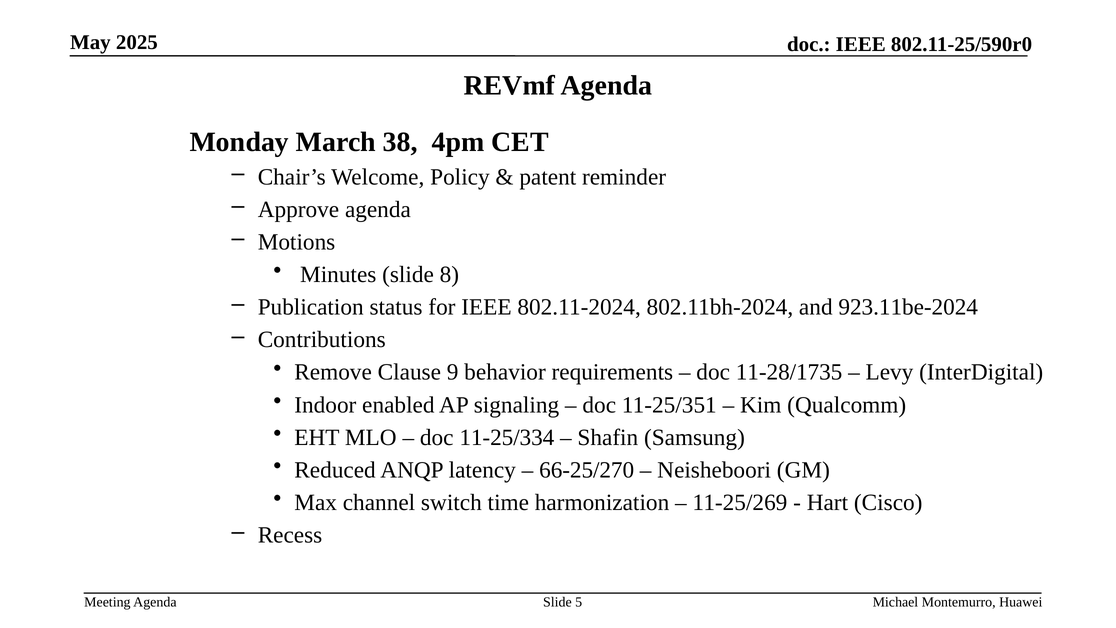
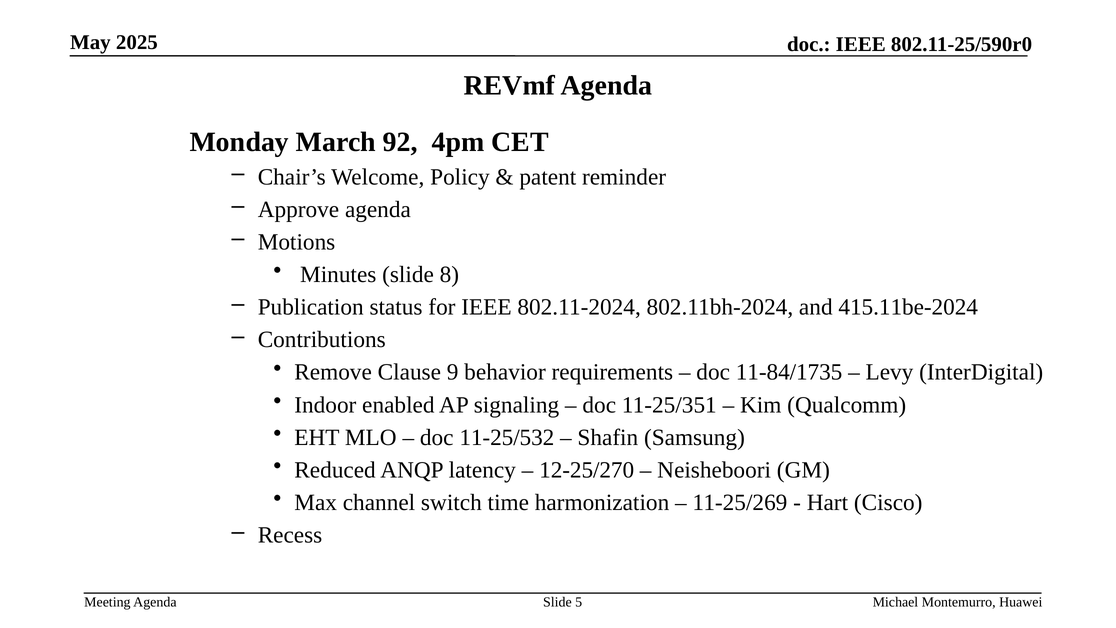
38: 38 -> 92 (400, 142)
923.11be-2024: 923.11be-2024 -> 415.11be-2024 (908, 307)
11-28/1735: 11-28/1735 -> 11-84/1735 (789, 372)
11-25/334: 11-25/334 -> 11-25/532 (507, 437)
66-25/270: 66-25/270 -> 12-25/270 (587, 470)
